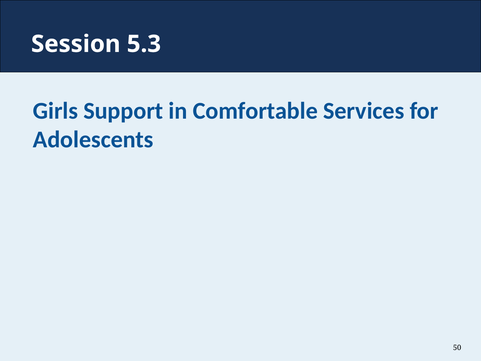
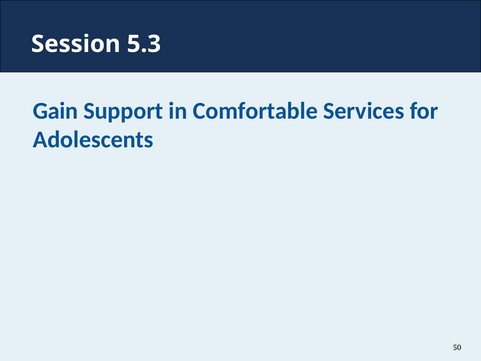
Girls: Girls -> Gain (56, 111)
